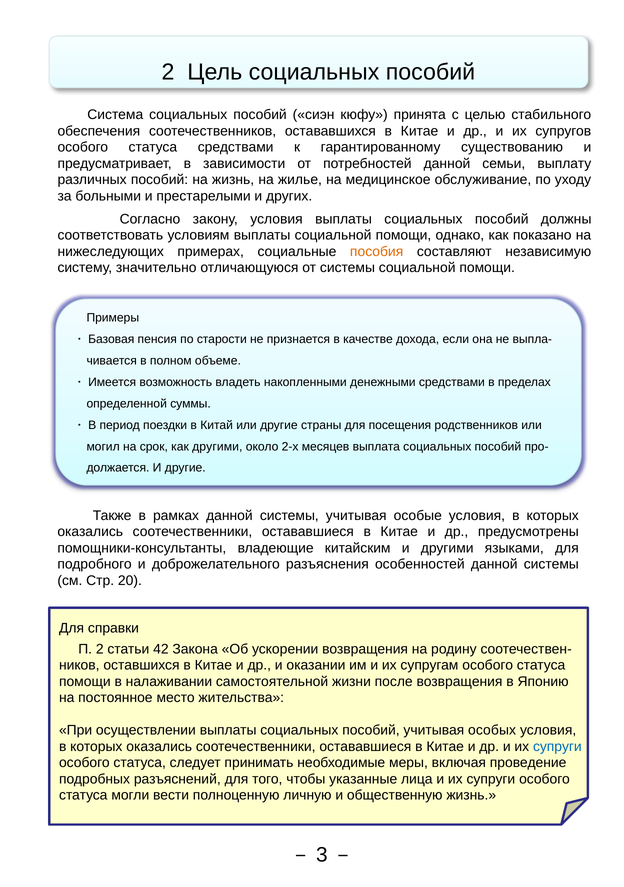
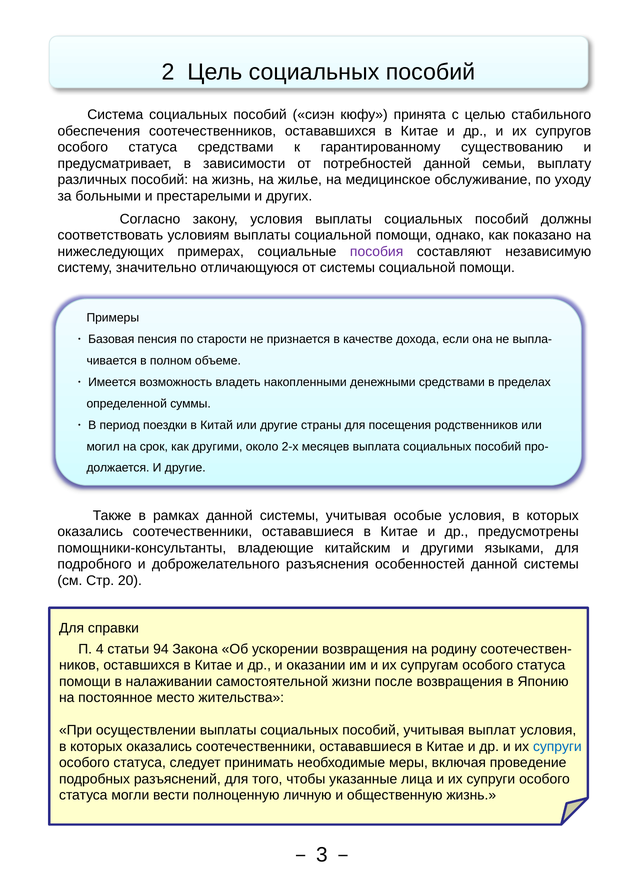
пособия colour: orange -> purple (377, 251)
П 2: 2 -> 4 (100, 649)
42: 42 -> 94 (161, 649)
особых: особых -> выплат (492, 730)
